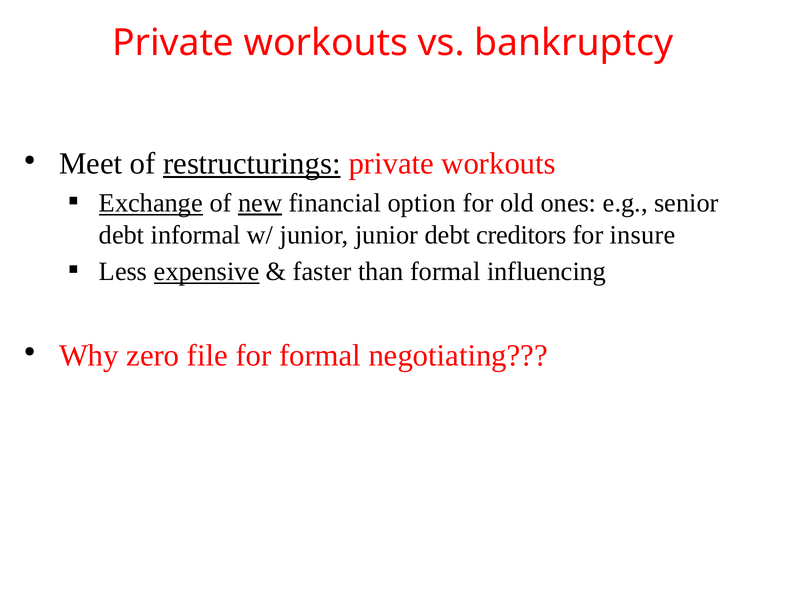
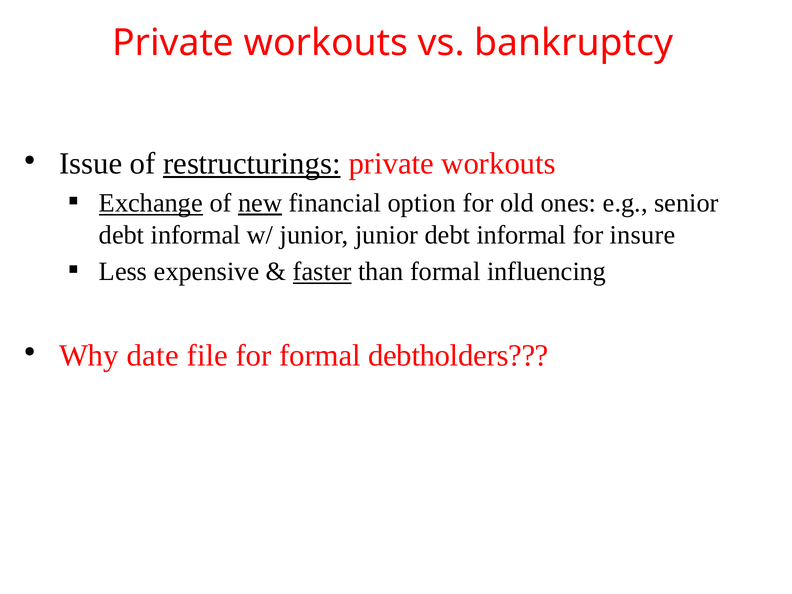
Meet: Meet -> Issue (91, 164)
junior debt creditors: creditors -> informal (521, 235)
expensive underline: present -> none (207, 272)
faster underline: none -> present (322, 272)
zero: zero -> date (153, 356)
negotiating: negotiating -> debtholders (458, 356)
